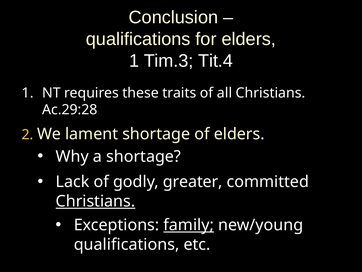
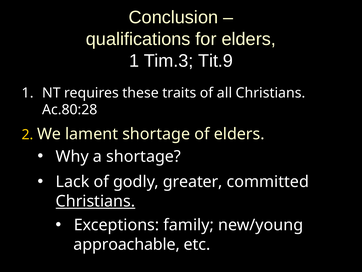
Tit.4: Tit.4 -> Tit.9 (216, 61)
Ac.29:28: Ac.29:28 -> Ac.80:28 (70, 110)
family underline: present -> none (189, 225)
qualifications: qualifications -> approachable (127, 244)
